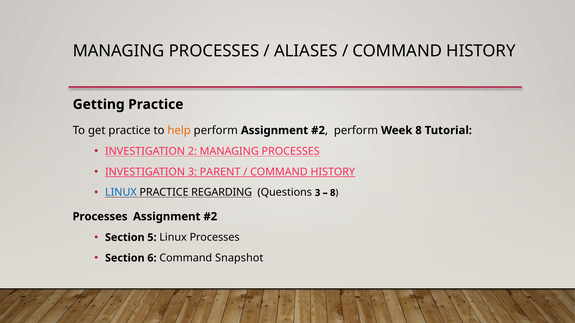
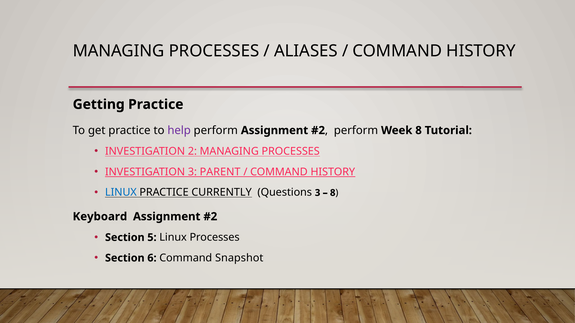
help colour: orange -> purple (179, 131)
REGARDING: REGARDING -> CURRENTLY (222, 193)
Processes: Processes -> Keyboard (100, 217)
